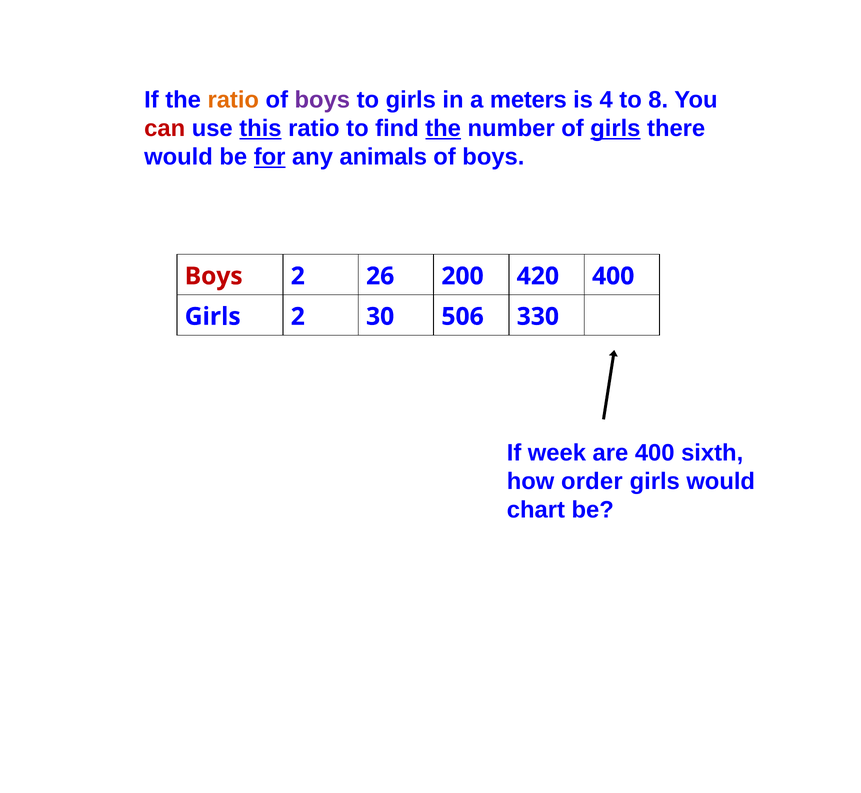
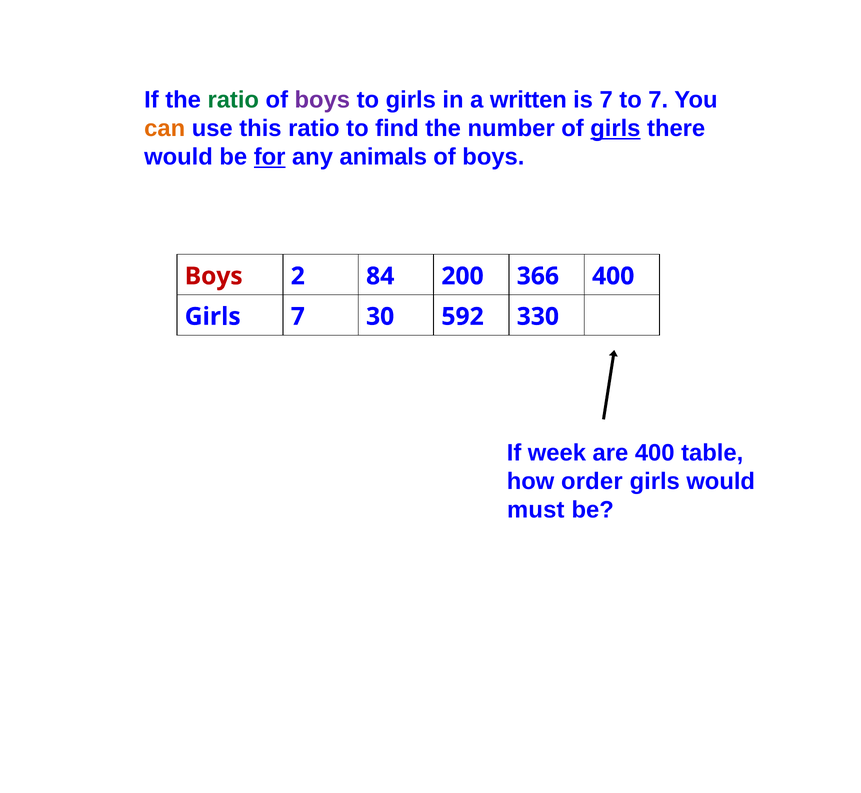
ratio colour: orange -> green (233, 100)
meters: meters -> written (528, 100)
is 4: 4 -> 7 (606, 100)
to 8: 8 -> 7 (658, 100)
can colour: red -> orange (165, 128)
this underline: present -> none (260, 128)
the underline: present -> none (443, 128)
26: 26 -> 84 (380, 276)
420: 420 -> 366 (538, 276)
Girls 2: 2 -> 7 (298, 316)
506: 506 -> 592 (463, 316)
sixth: sixth -> table (712, 453)
chart: chart -> must (536, 510)
